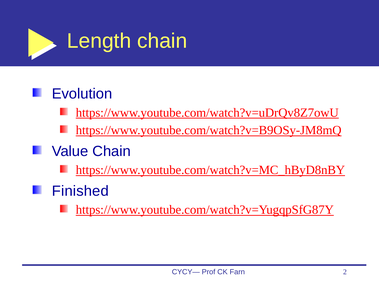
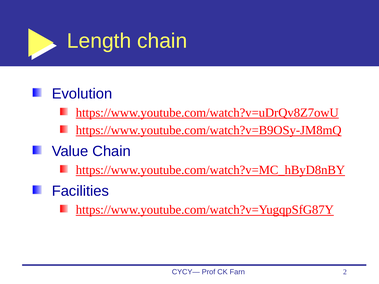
Finished: Finished -> Facilities (80, 191)
